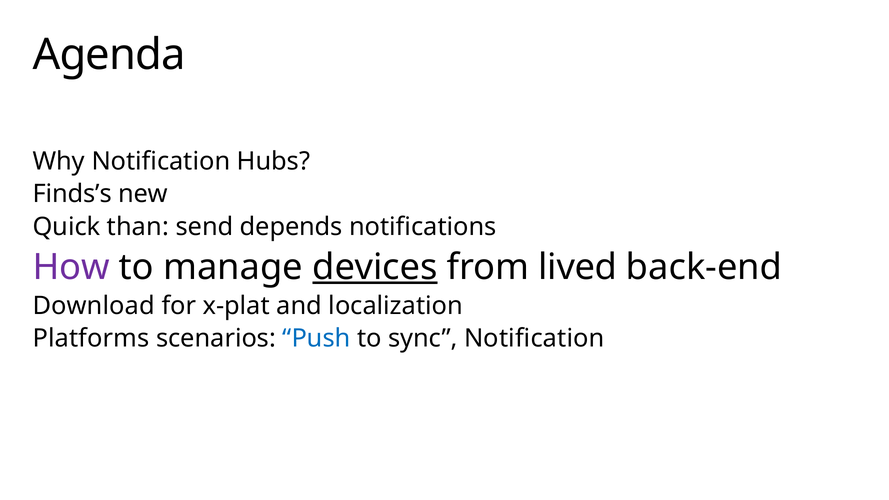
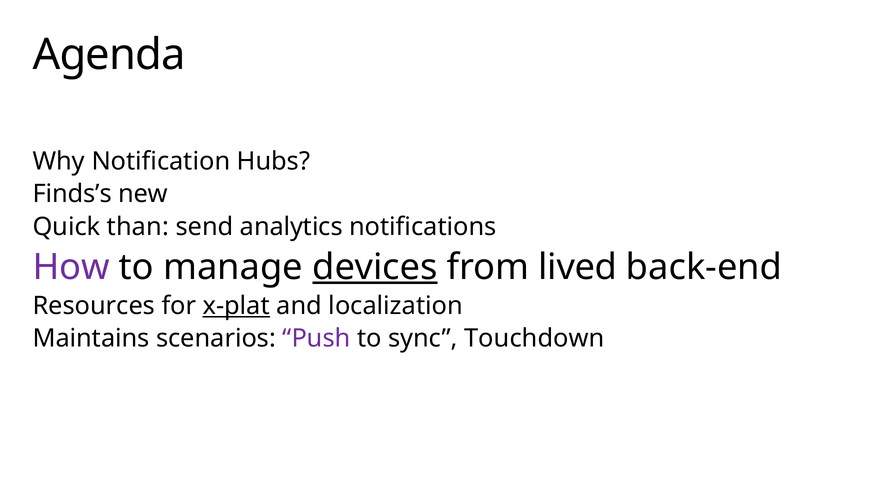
depends: depends -> analytics (291, 227)
Download: Download -> Resources (94, 306)
x-plat underline: none -> present (236, 306)
Platforms: Platforms -> Maintains (91, 338)
Push colour: blue -> purple (316, 338)
sync Notification: Notification -> Touchdown (534, 338)
